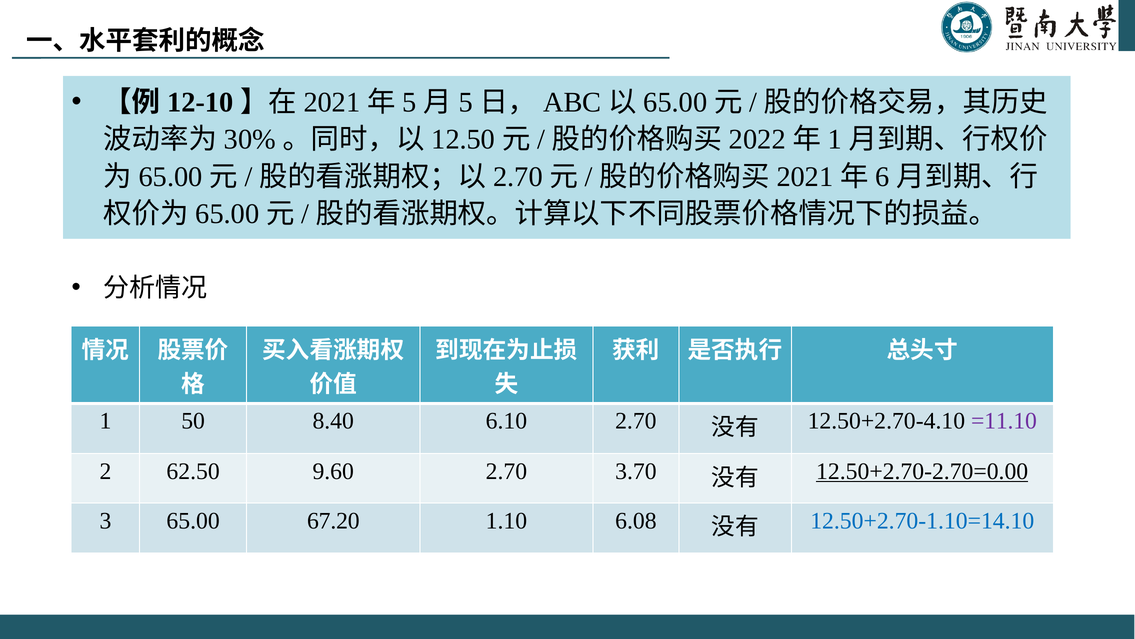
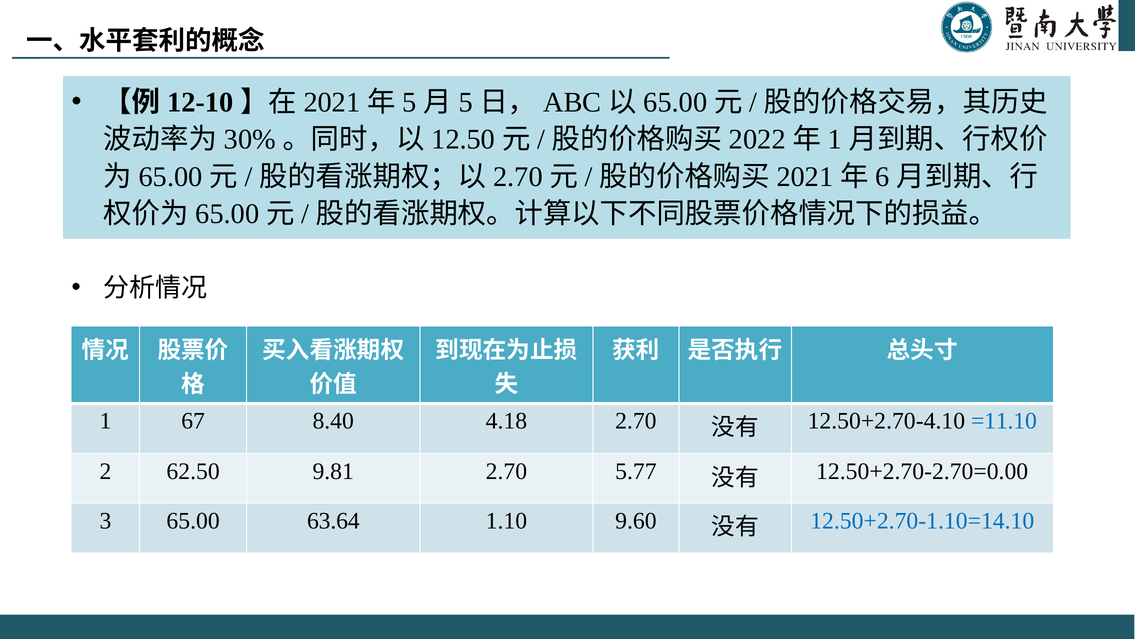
50: 50 -> 67 (193, 421)
6.10: 6.10 -> 4.18 (506, 421)
=11.10 colour: purple -> blue (1004, 421)
9.60: 9.60 -> 9.81 (333, 471)
3.70: 3.70 -> 5.77 (636, 471)
12.50+2.70-2.70=0.00 underline: present -> none (922, 471)
67.20: 67.20 -> 63.64 (333, 521)
6.08: 6.08 -> 9.60 (636, 521)
